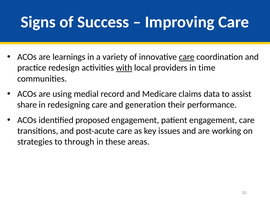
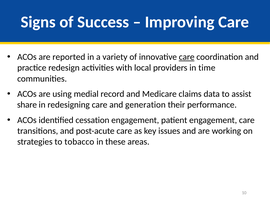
learnings: learnings -> reported (69, 57)
with underline: present -> none (124, 68)
proposed: proposed -> cessation (92, 120)
through: through -> tobacco (79, 141)
